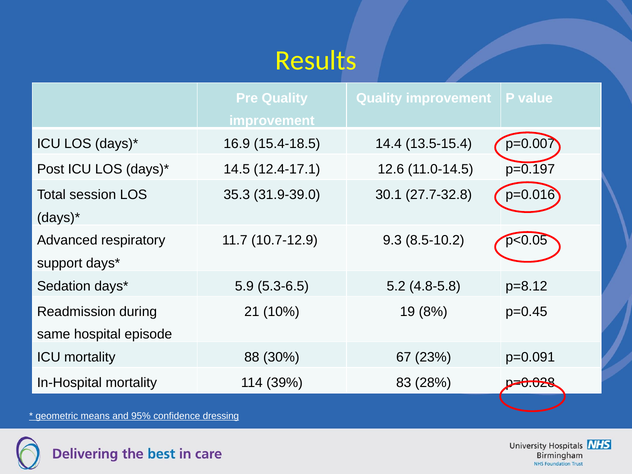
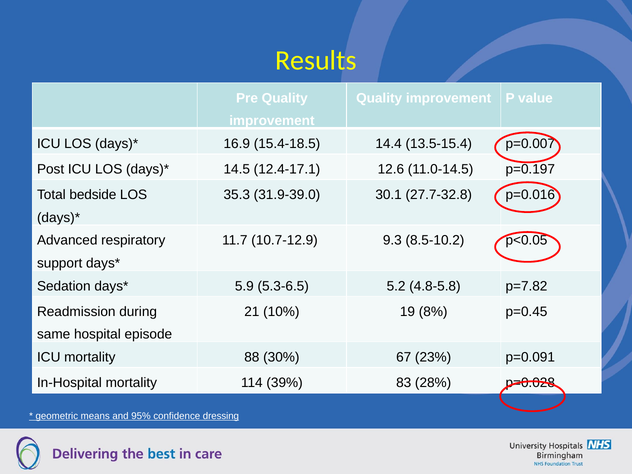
session: session -> bedside (93, 195)
p=8.12: p=8.12 -> p=7.82 (526, 286)
